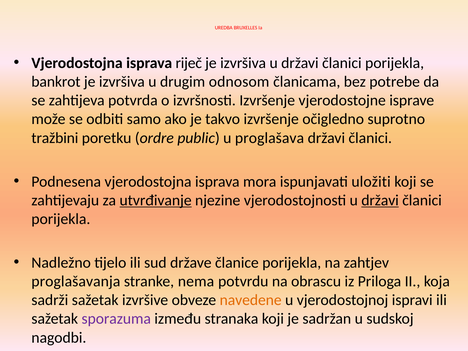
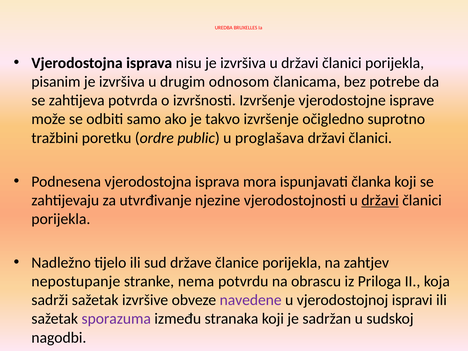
riječ: riječ -> nisu (189, 63)
bankrot: bankrot -> pisanim (56, 82)
uložiti: uložiti -> članka (371, 182)
utvrđivanje underline: present -> none (156, 200)
proglašavanja: proglašavanja -> nepostupanje (76, 281)
navedene colour: orange -> purple (251, 300)
